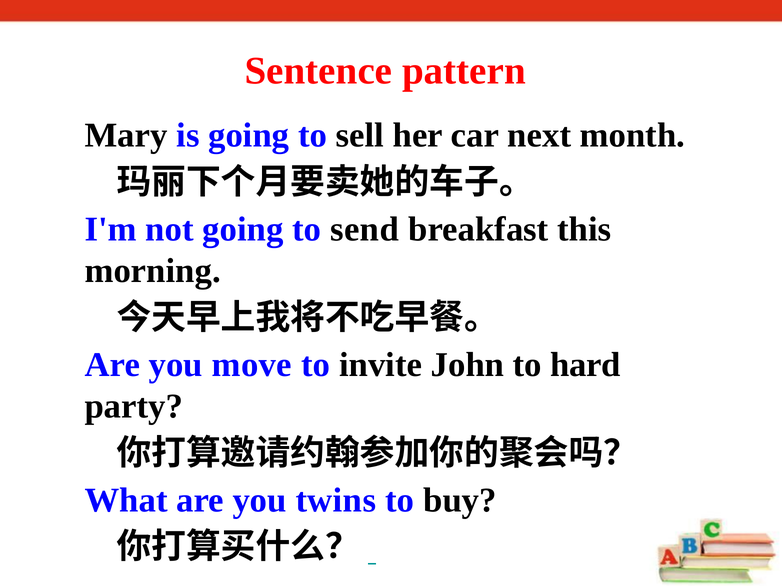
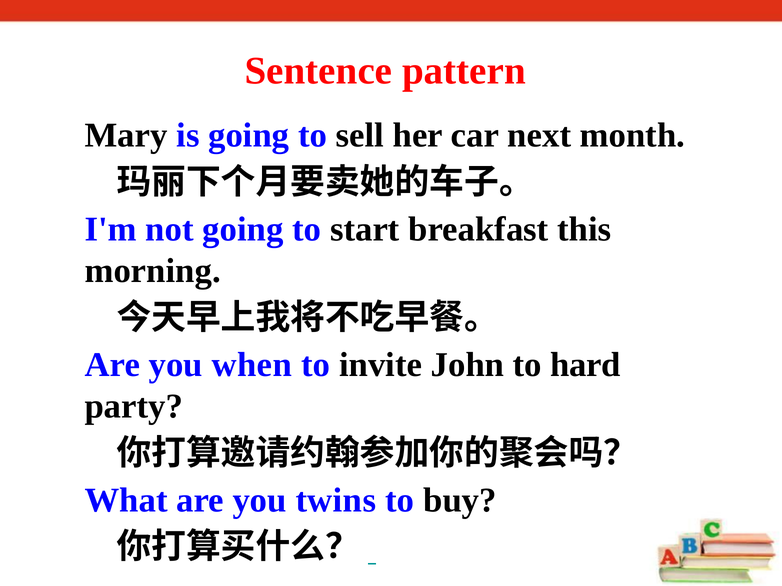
send: send -> start (365, 229)
move: move -> when (252, 365)
